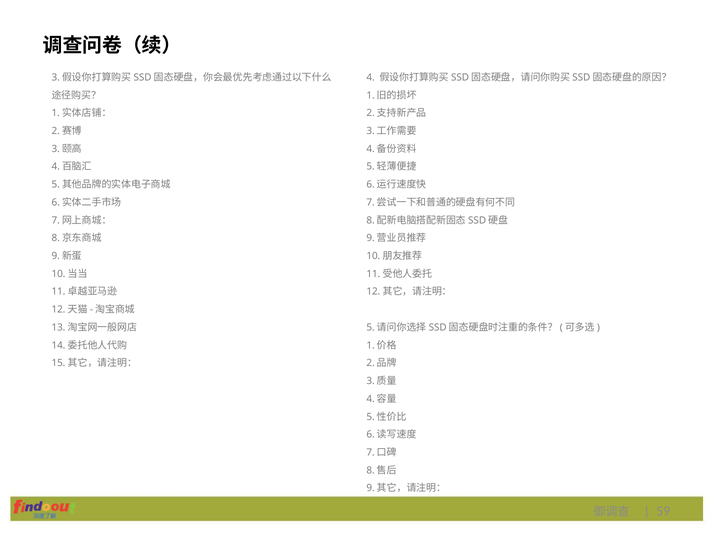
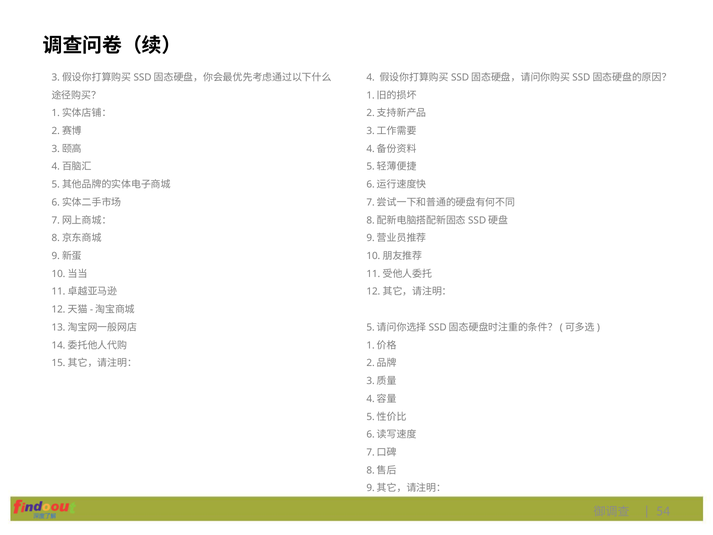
59: 59 -> 54 (663, 511)
